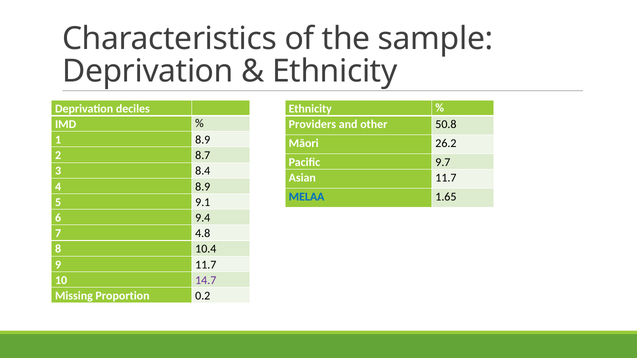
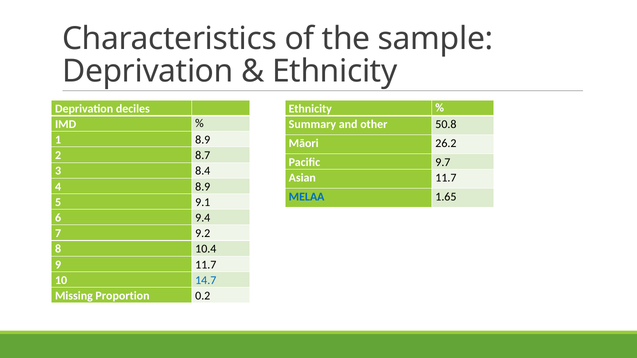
Providers: Providers -> Summary (312, 124)
4.8: 4.8 -> 9.2 (203, 234)
14.7 colour: purple -> blue (206, 280)
